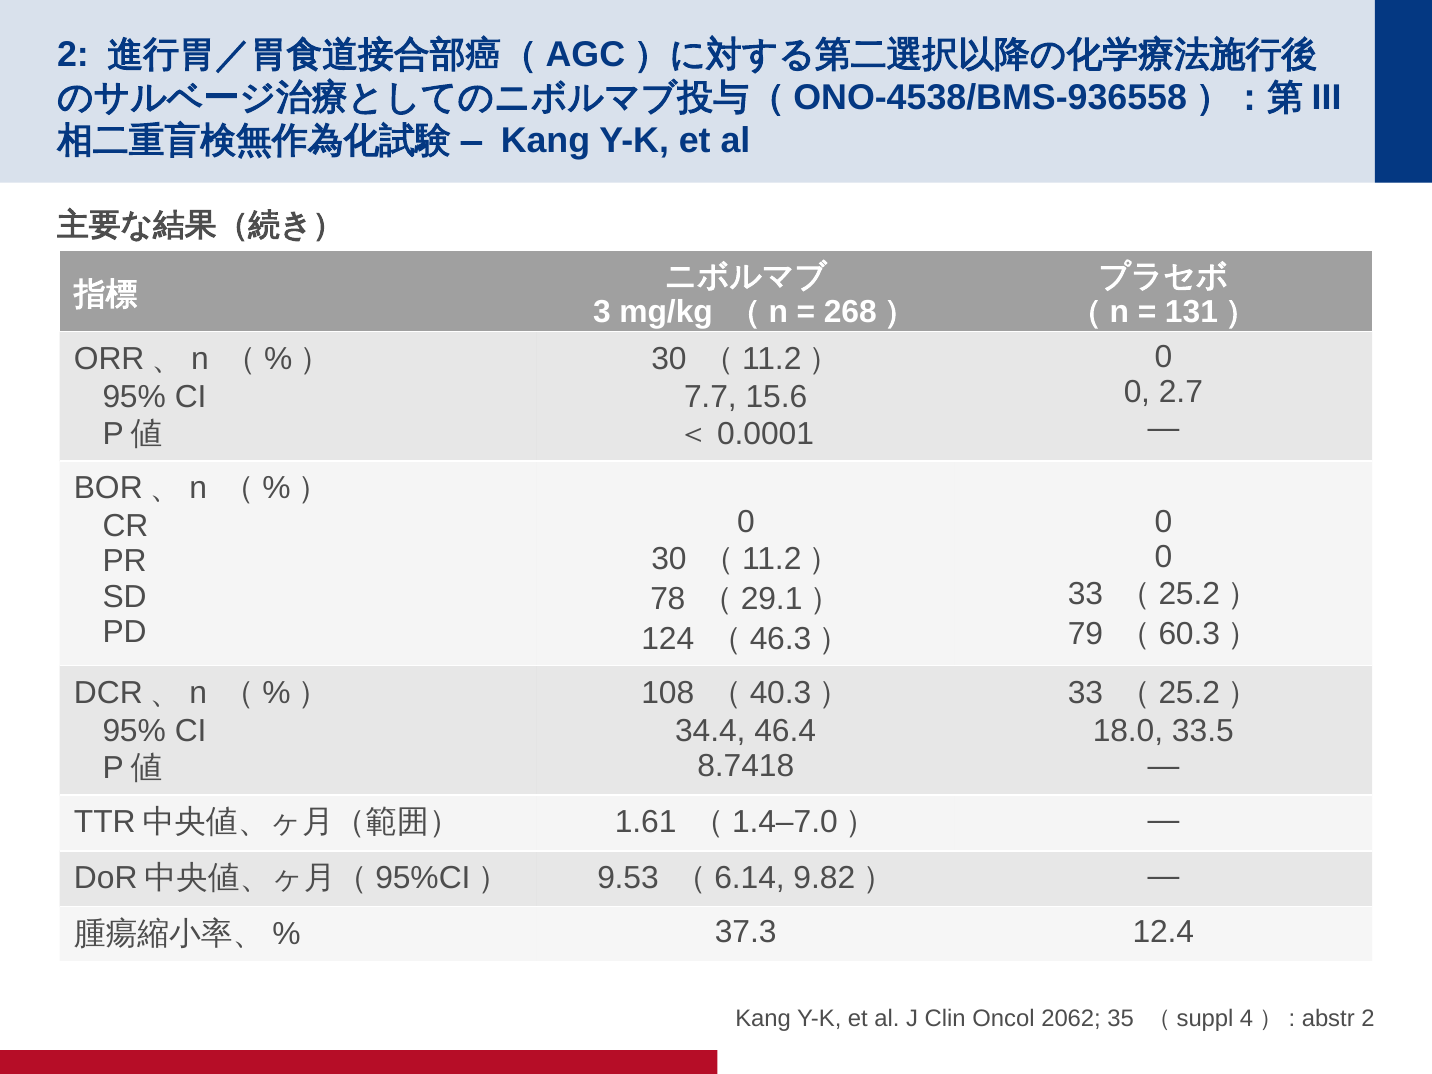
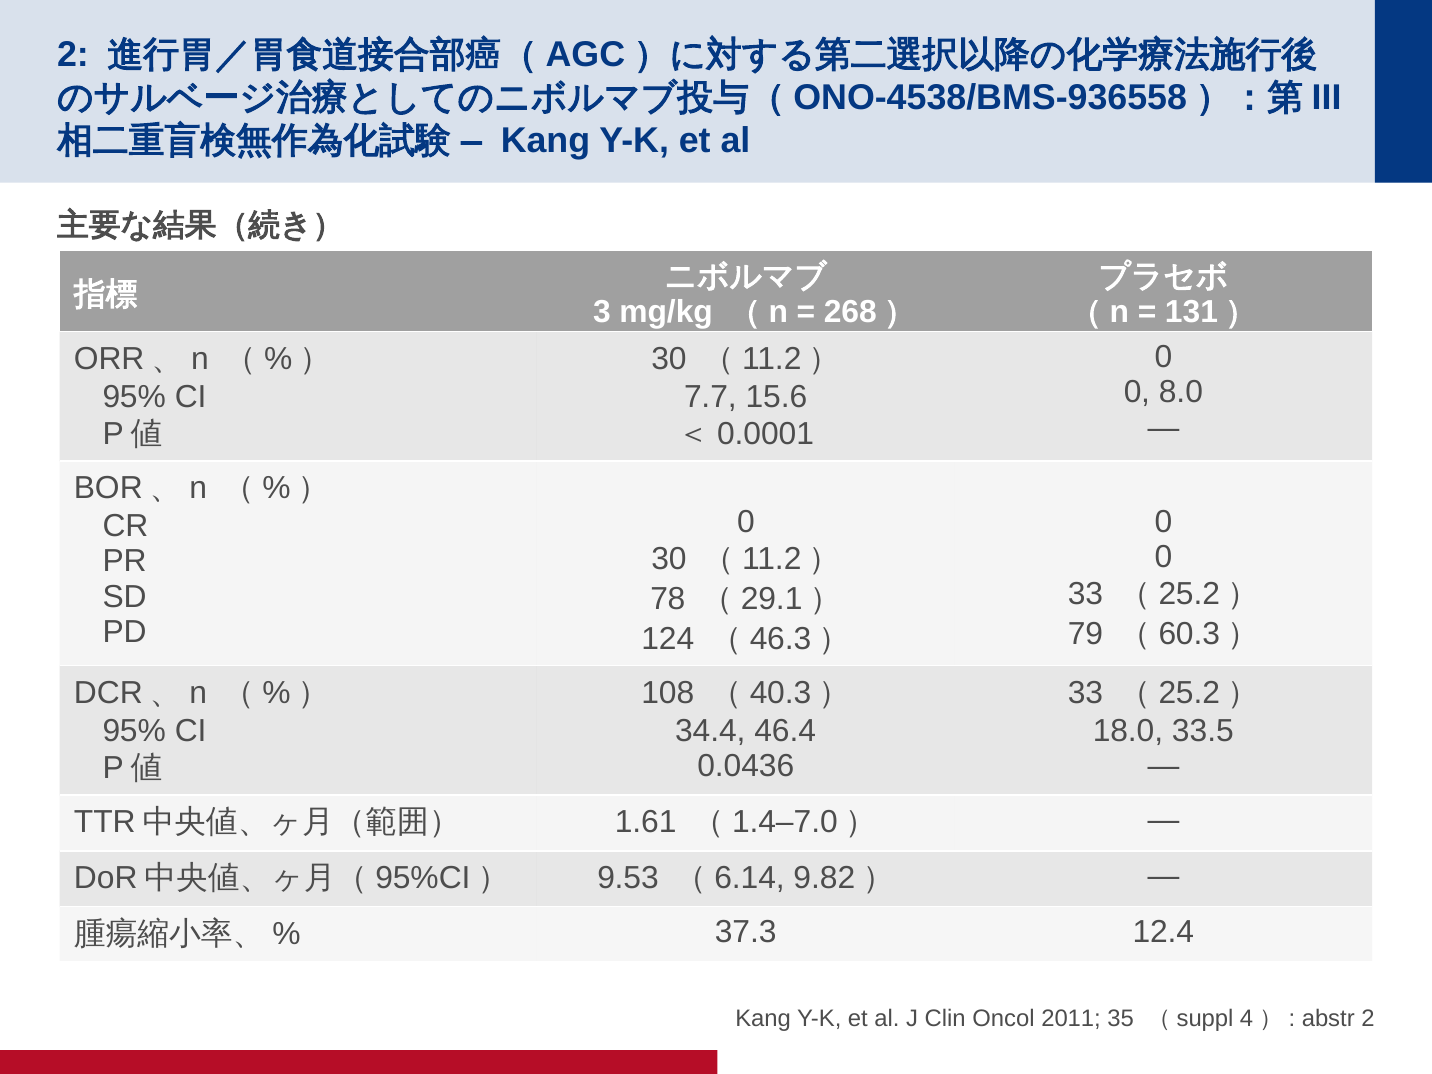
2.7: 2.7 -> 8.0 (1181, 392)
8.7418: 8.7418 -> 0.0436 (746, 766)
2062: 2062 -> 2011 (1071, 1018)
